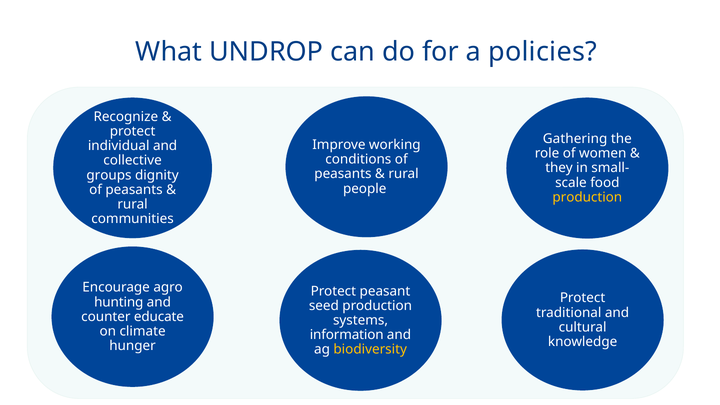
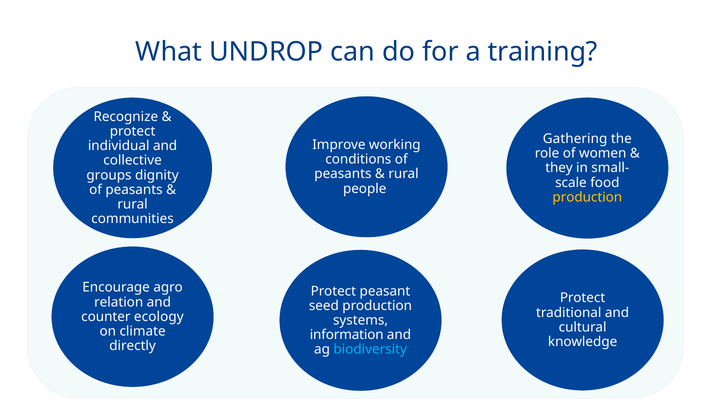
policies: policies -> training (543, 52)
hunting: hunting -> relation (119, 302)
educate: educate -> ecology (159, 317)
hunger: hunger -> directly (133, 346)
biodiversity colour: yellow -> light blue (370, 349)
